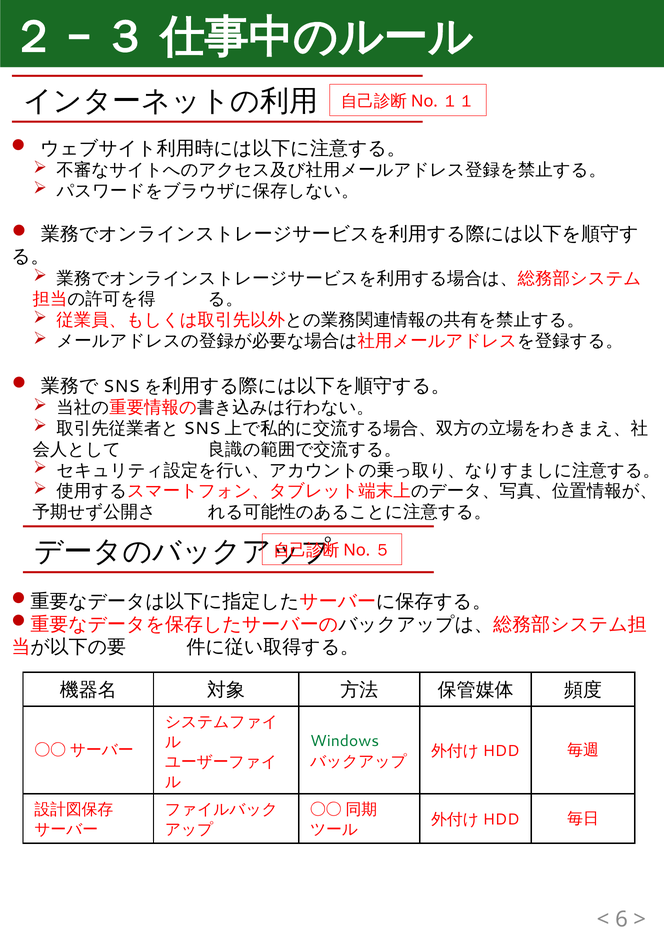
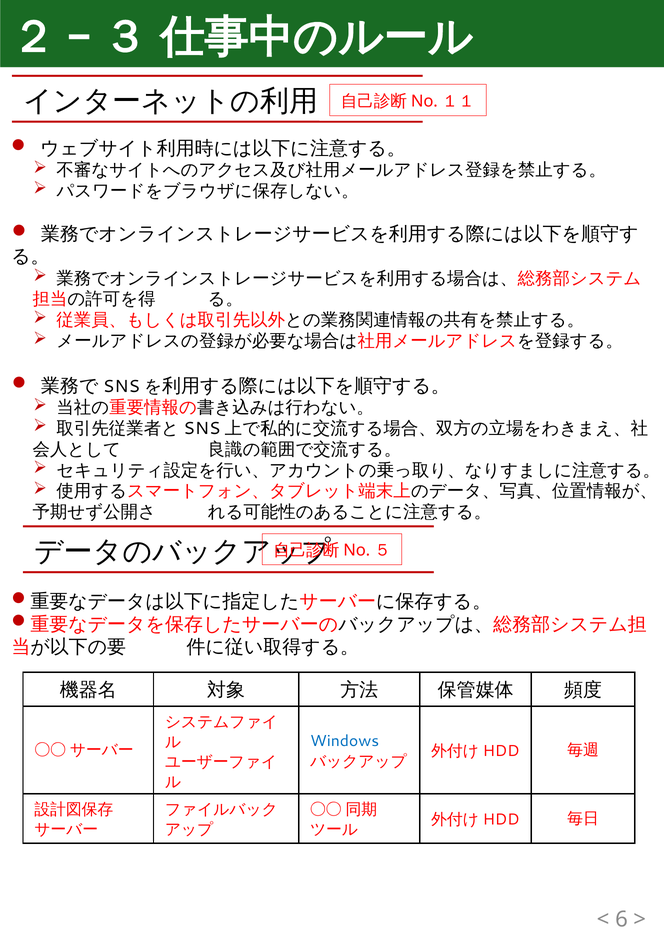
Windows colour: green -> blue (345, 741)
